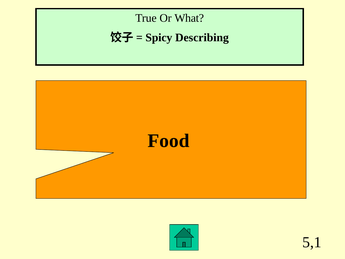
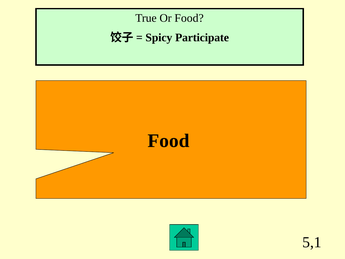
Or What: What -> Food (189, 18)
Describing: Describing -> Participate (202, 38)
